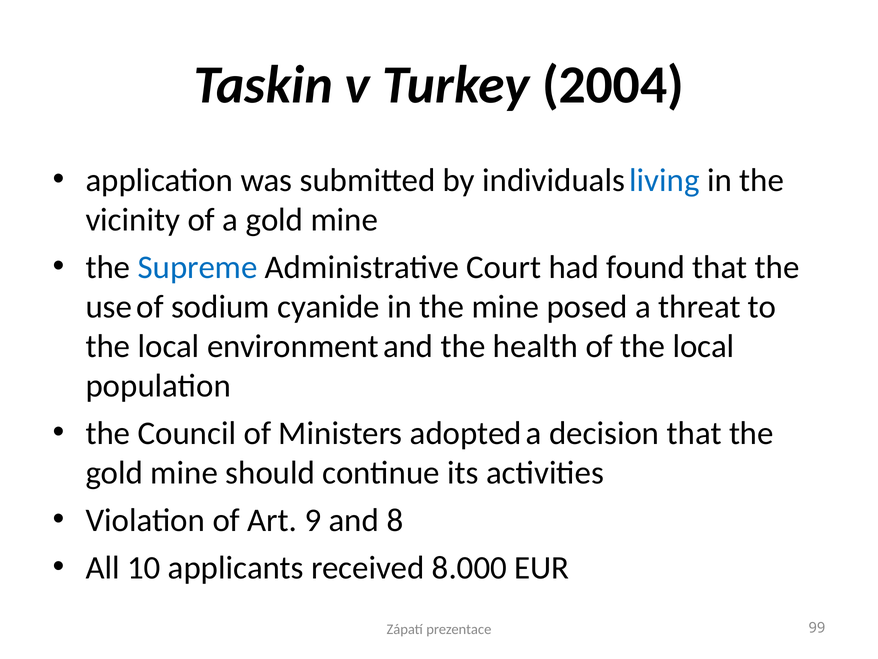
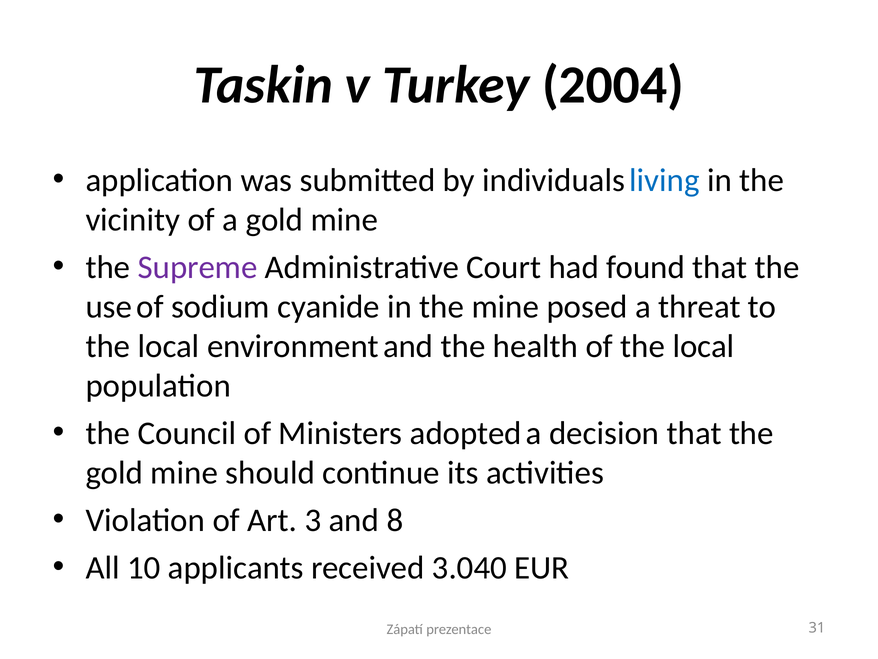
Supreme colour: blue -> purple (198, 267)
9: 9 -> 3 (313, 520)
8.000: 8.000 -> 3.040 (469, 567)
99: 99 -> 31 (817, 628)
